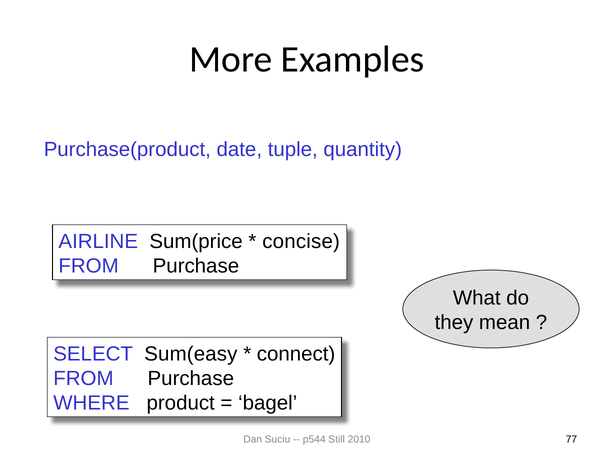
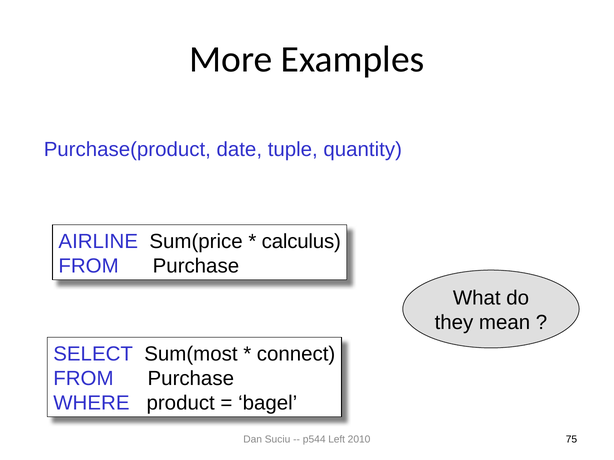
concise: concise -> calculus (301, 242)
Sum(easy: Sum(easy -> Sum(most (191, 354)
Still: Still -> Left (337, 440)
77: 77 -> 75 (571, 440)
